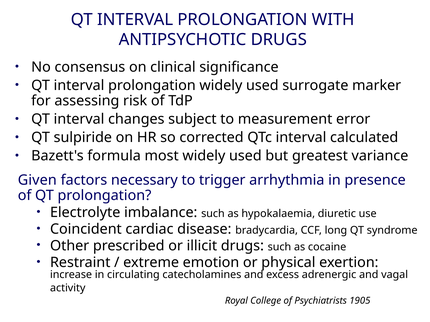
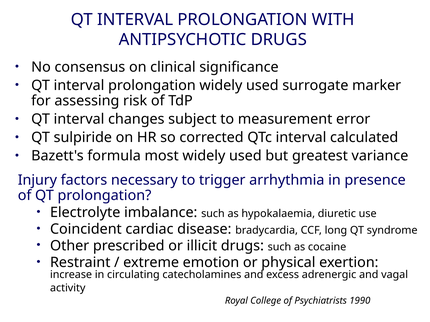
Given: Given -> Injury (37, 180)
1905: 1905 -> 1990 (360, 301)
